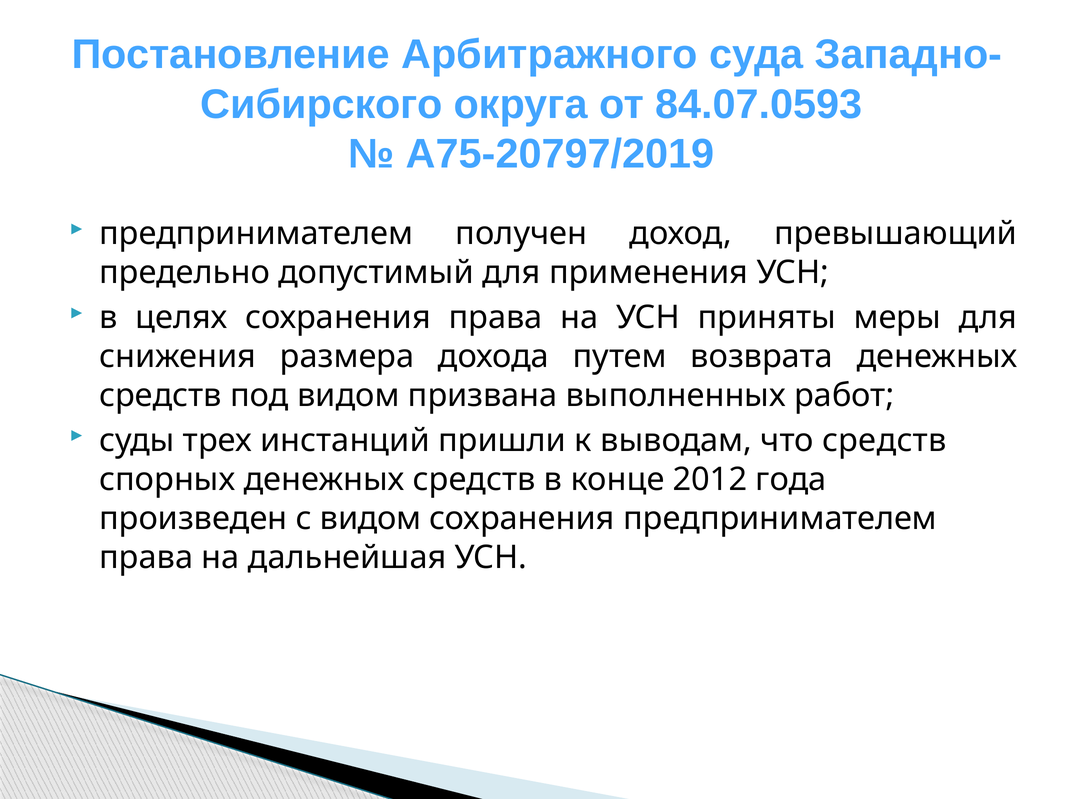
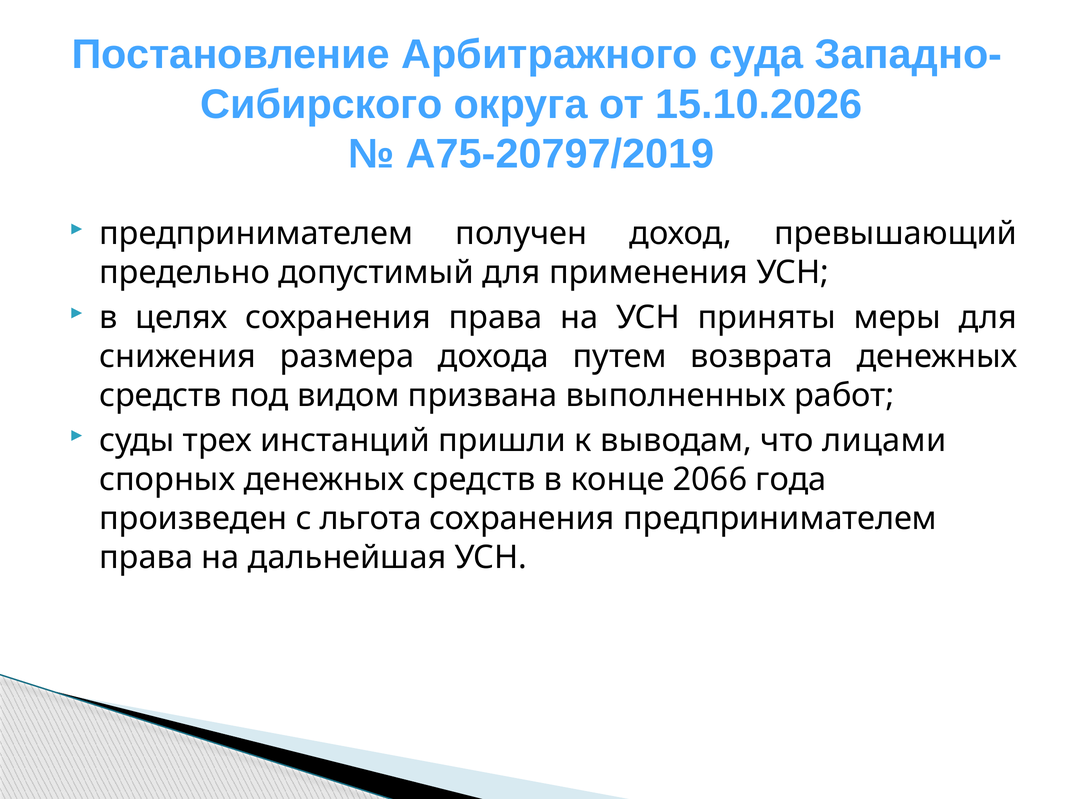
84.07.0593: 84.07.0593 -> 15.10.2026 (759, 105)
что средств: средств -> лицами (884, 441)
2012: 2012 -> 2066 (710, 480)
с видом: видом -> льгота (371, 519)
